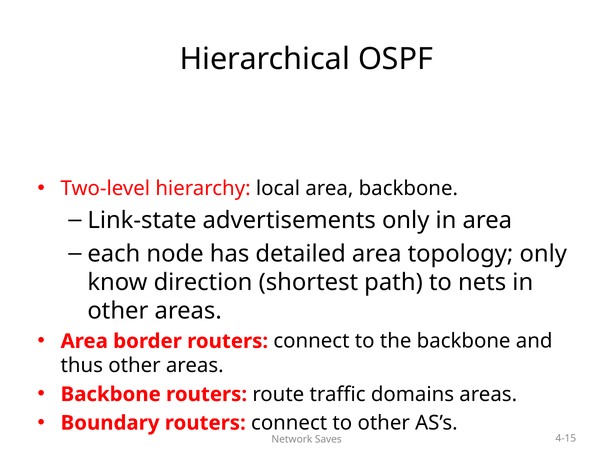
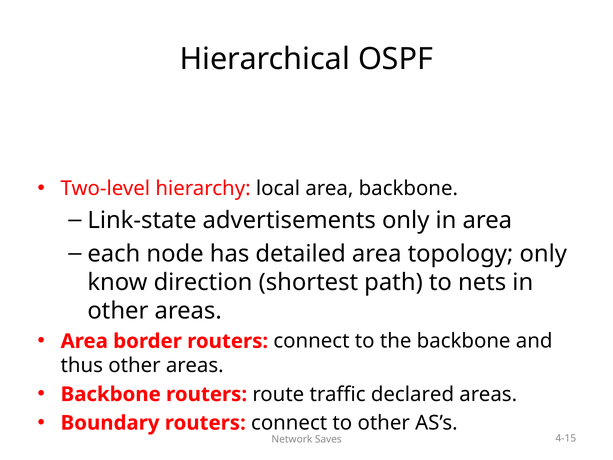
domains: domains -> declared (412, 394)
